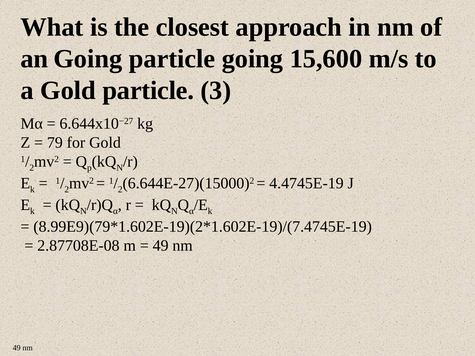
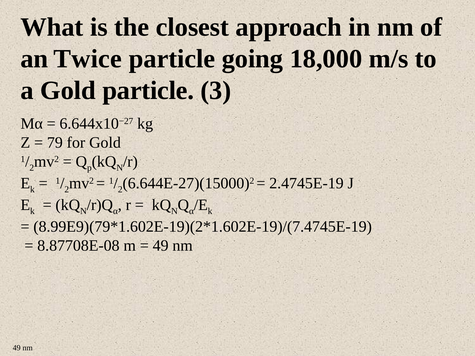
an Going: Going -> Twice (88, 59)
15,600: 15,600 -> 18,000 (326, 59)
4.4745E-19: 4.4745E-19 -> 2.4745E-19 (306, 183)
2.87708E-08: 2.87708E-08 -> 8.87708E-08 (78, 246)
